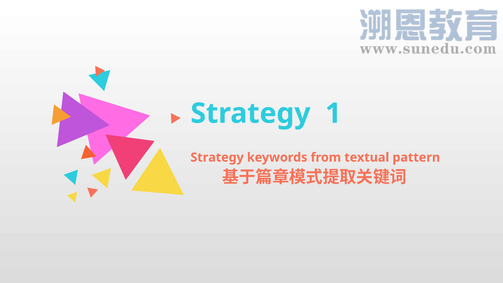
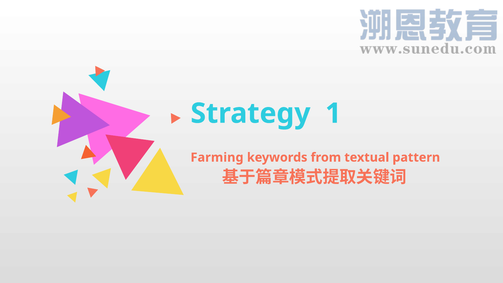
Strategy: Strategy -> Farming (217, 157)
